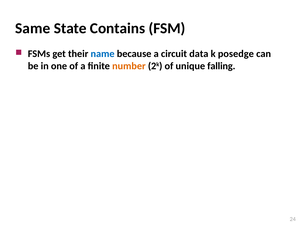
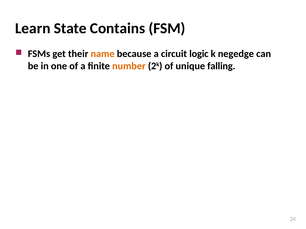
Same: Same -> Learn (33, 28)
name colour: blue -> orange (103, 54)
data: data -> logic (199, 54)
posedge: posedge -> negedge (236, 54)
